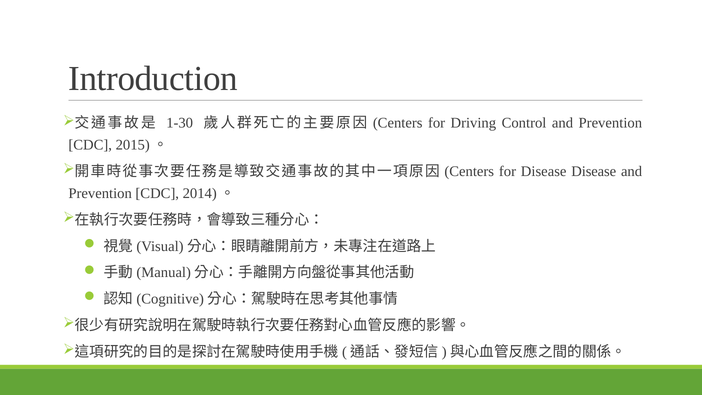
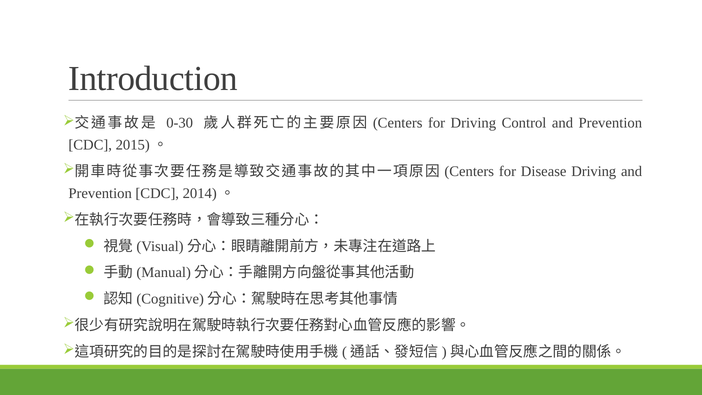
1-30: 1-30 -> 0-30 (180, 123)
Disease Disease: Disease -> Driving (594, 171)
